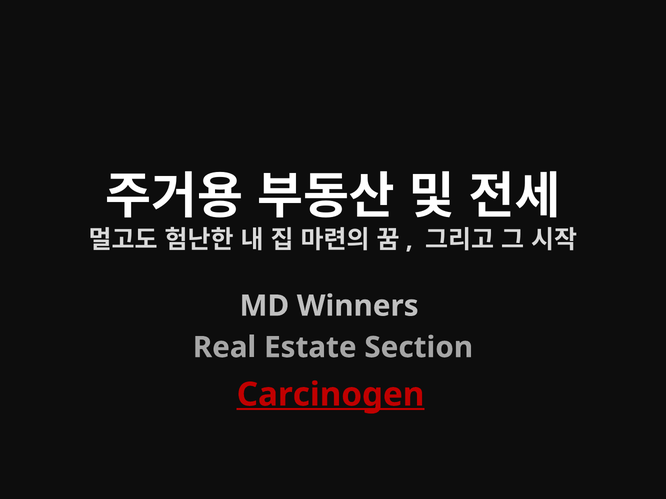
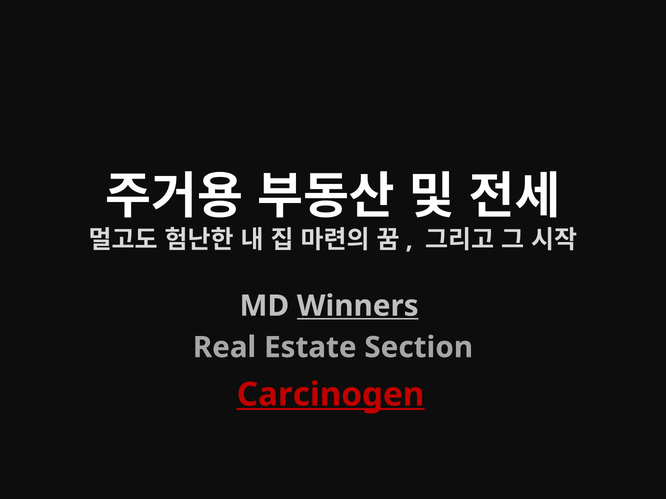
Winners underline: none -> present (358, 306)
